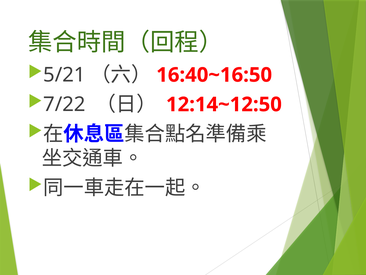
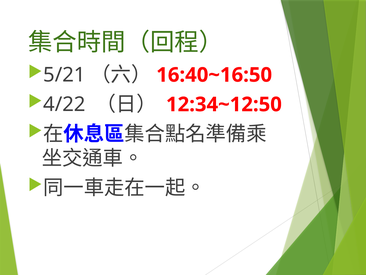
7/22: 7/22 -> 4/22 (64, 104)
12:14~12:50: 12:14~12:50 -> 12:34~12:50 (224, 104)
